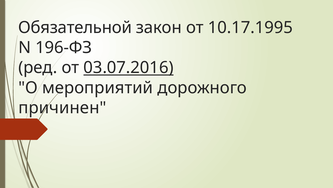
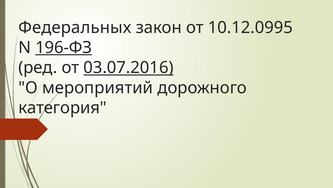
Обязательной: Обязательной -> Федеральных (75, 28)
10.17.1995: 10.17.1995 -> 10.12.0995 (250, 28)
196-ФЗ underline: none -> present (64, 47)
причинен: причинен -> категория (62, 107)
